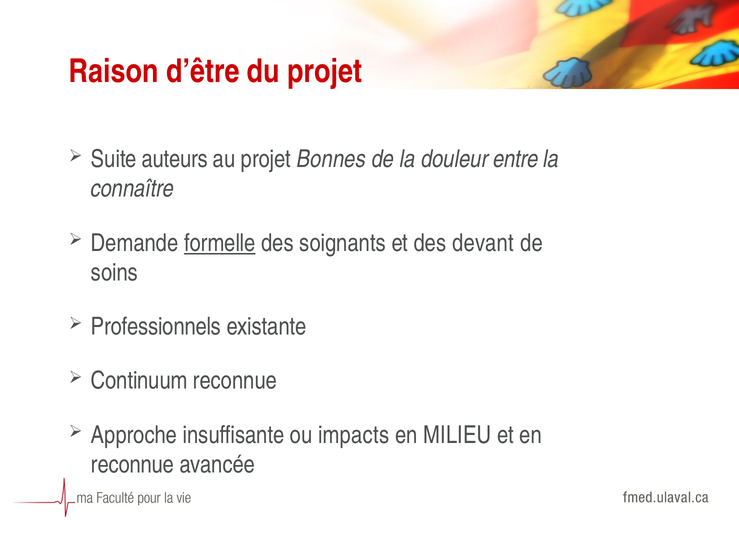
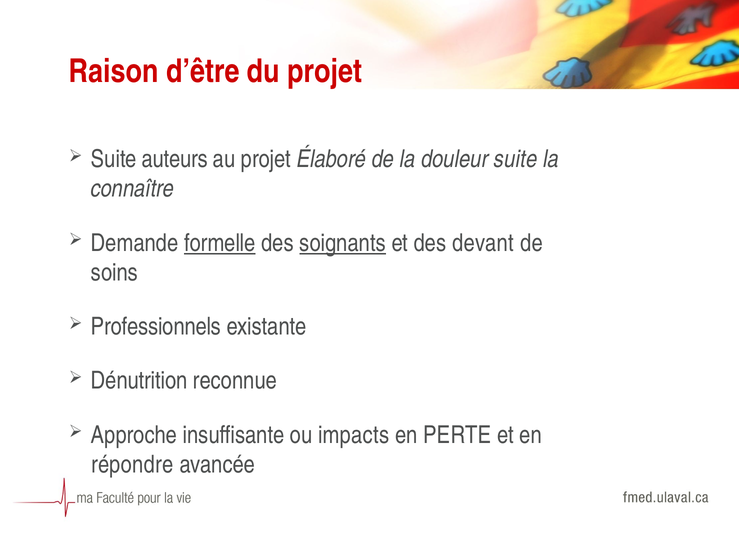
Bonnes: Bonnes -> Élaboré (331, 159)
douleur entre: entre -> suite (516, 159)
soignants underline: none -> present (343, 243)
Continuum: Continuum -> Dénutrition (139, 381)
MILIEU: MILIEU -> PERTE (457, 435)
reconnue: reconnue -> répondre (132, 465)
